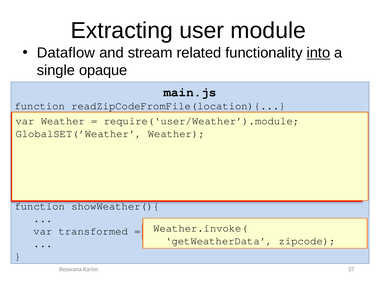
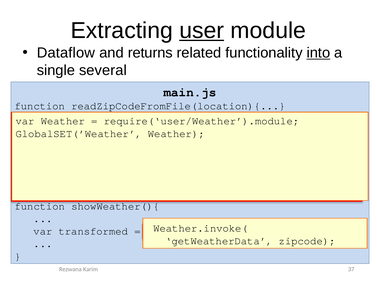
user underline: none -> present (202, 31)
stream: stream -> returns (150, 53)
opaque: opaque -> several (103, 71)
